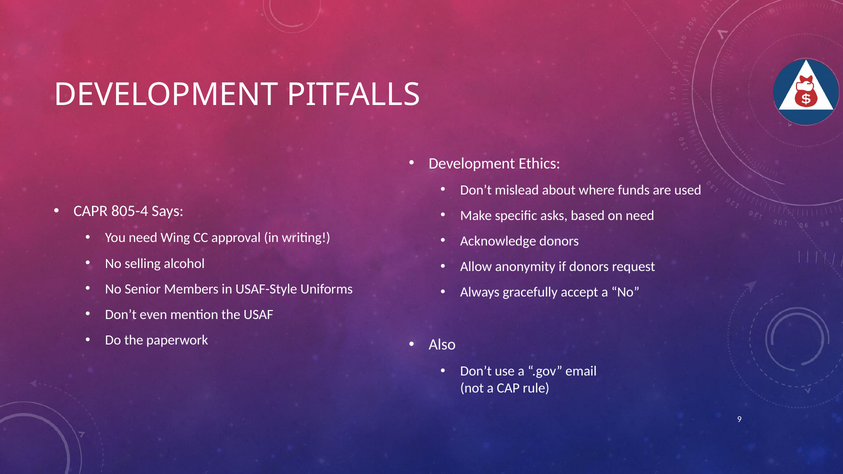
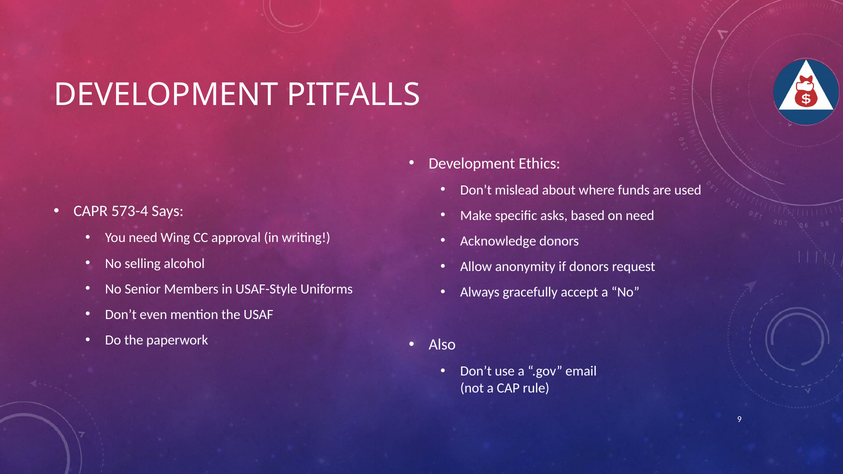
805-4: 805-4 -> 573-4 (130, 211)
